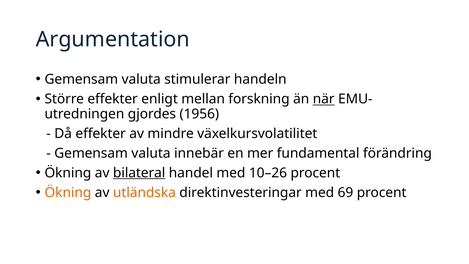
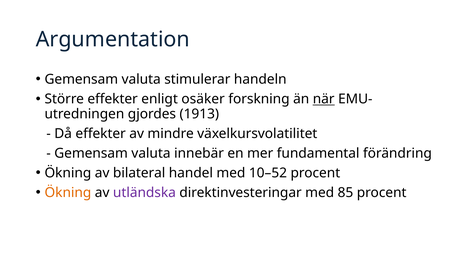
mellan: mellan -> osäker (203, 99)
1956: 1956 -> 1913 (199, 114)
bilateral underline: present -> none (139, 173)
10–26: 10–26 -> 10–52 (268, 173)
utländska colour: orange -> purple (144, 192)
69: 69 -> 85 (345, 192)
